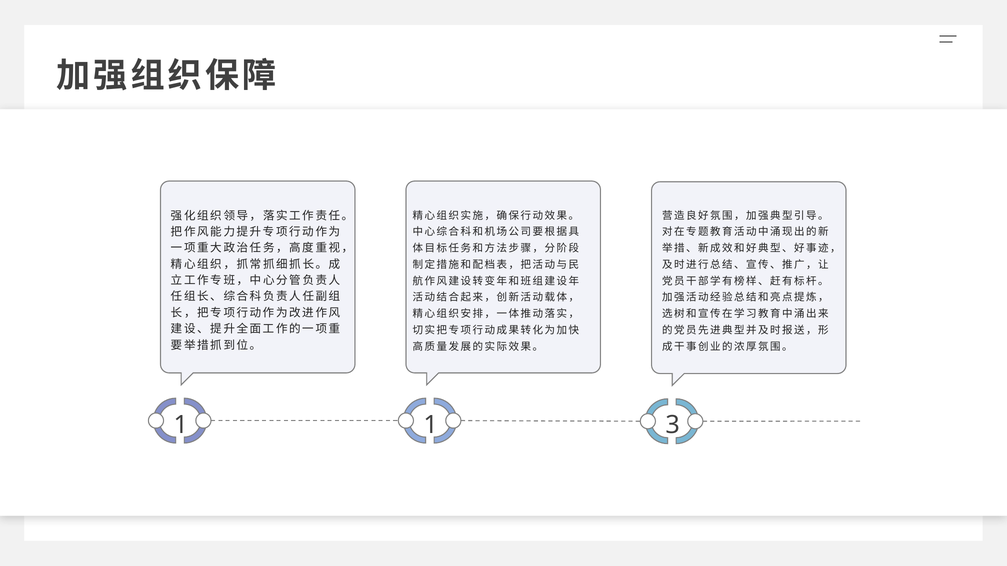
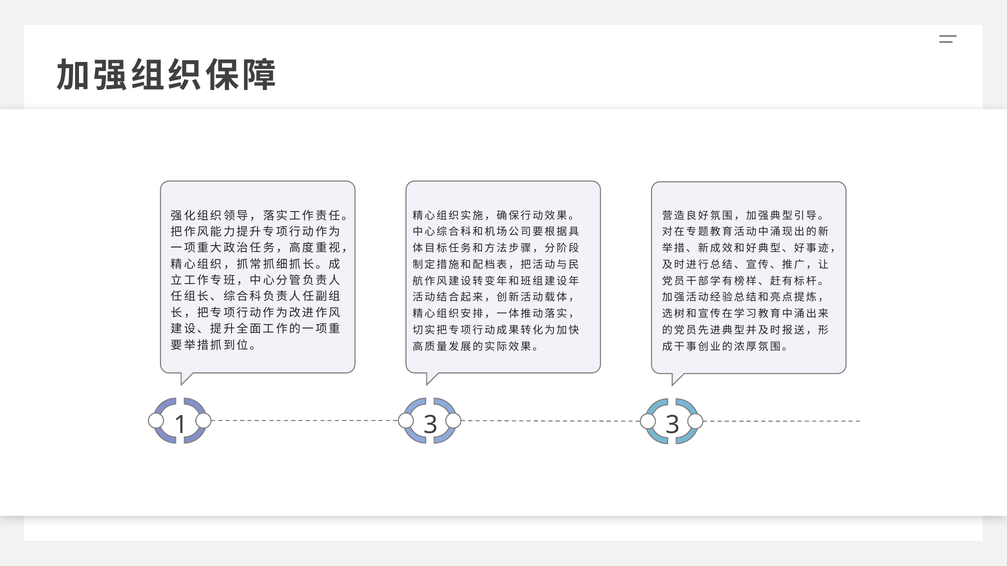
1 1: 1 -> 3 (431, 425)
